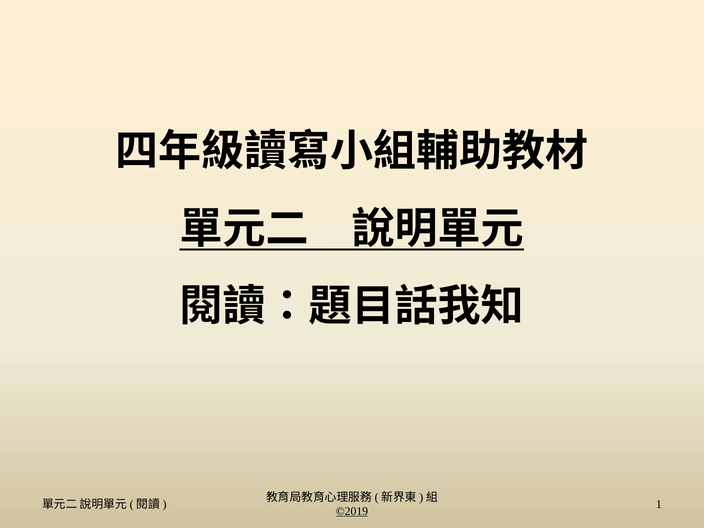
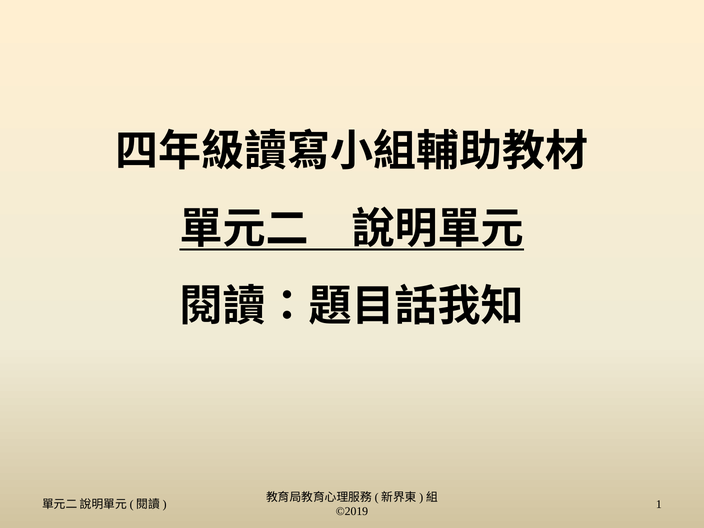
©2019 underline: present -> none (352, 511)
